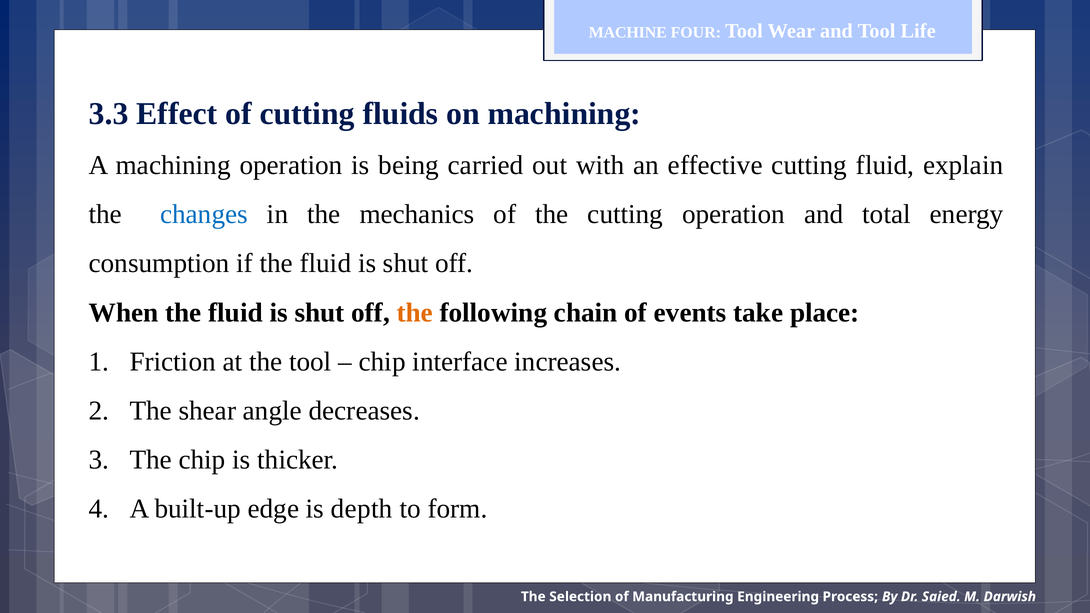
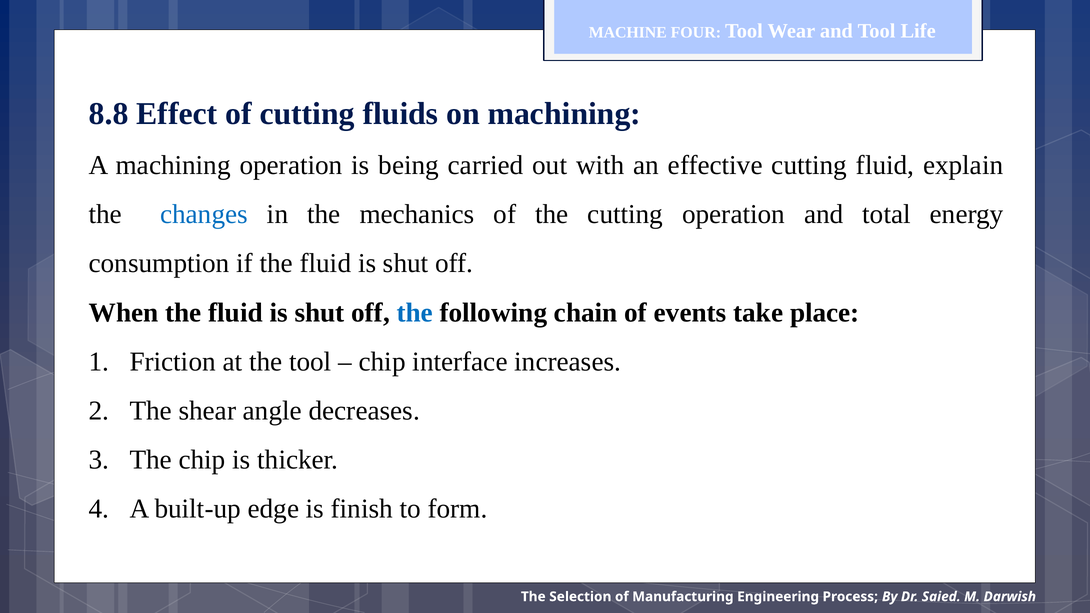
3.3: 3.3 -> 8.8 (109, 114)
the colour: orange -> blue (415, 313)
depth: depth -> finish (362, 509)
